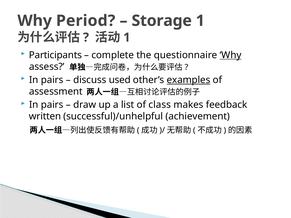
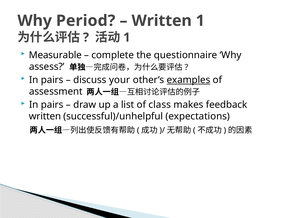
Storage: Storage -> Written (162, 21)
Participants: Participants -> Measurable (55, 55)
Why underline: present -> none (231, 55)
used: used -> your (120, 80)
achievement: achievement -> expectations (198, 117)
